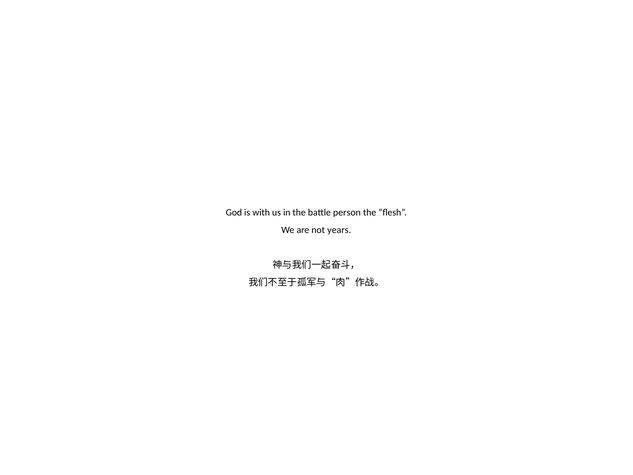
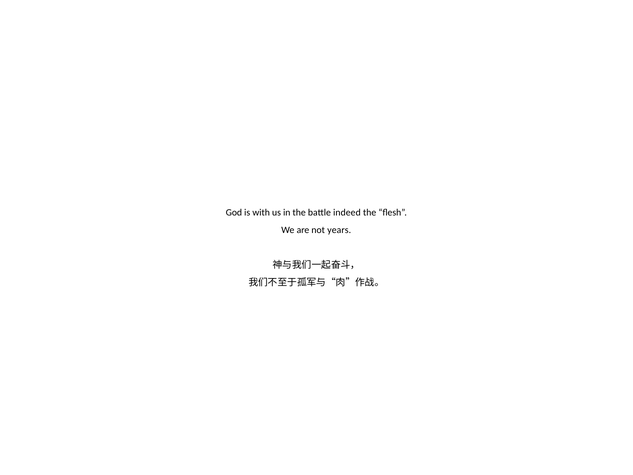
person: person -> indeed (347, 213)
